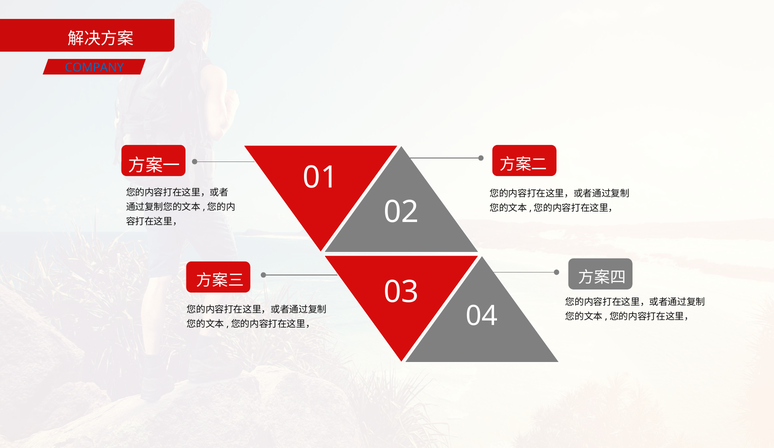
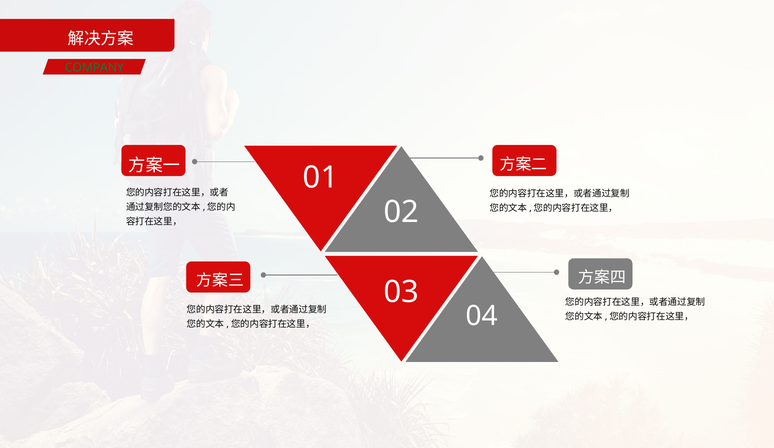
COMPANY colour: blue -> green (94, 68)
